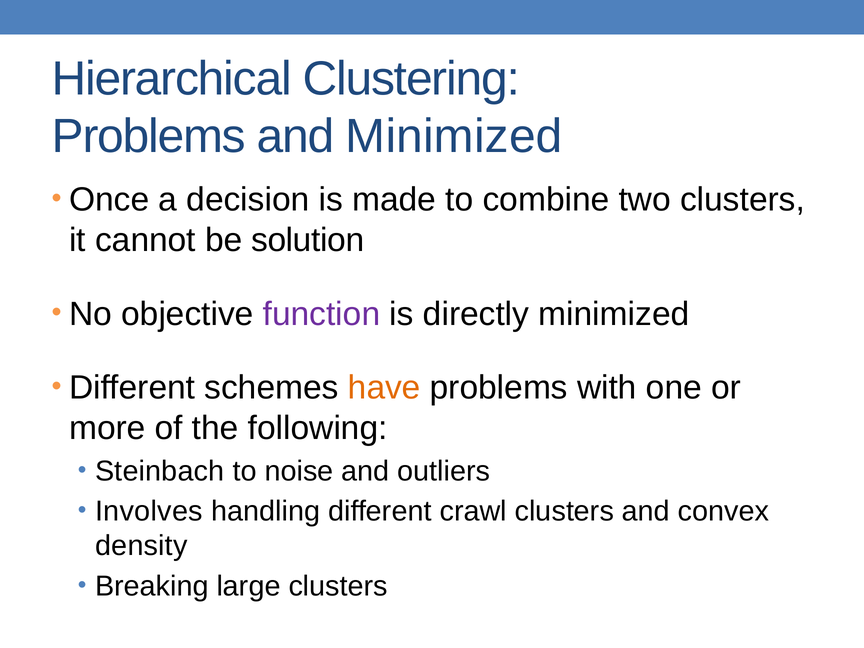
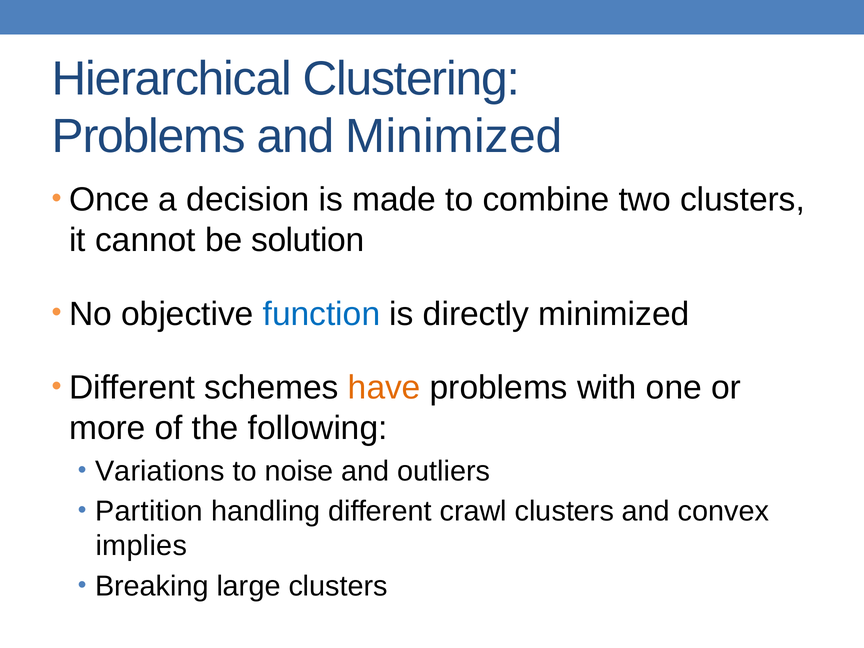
function colour: purple -> blue (322, 314)
Steinbach: Steinbach -> Variations (160, 471)
Involves: Involves -> Partition (149, 511)
density: density -> implies (141, 546)
